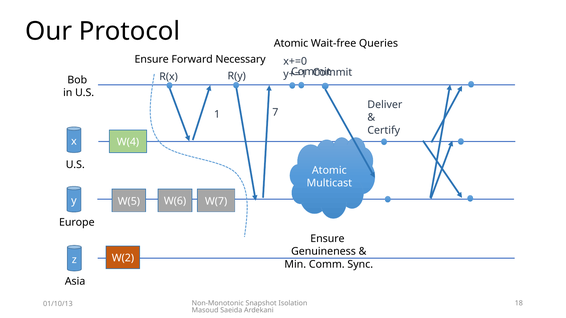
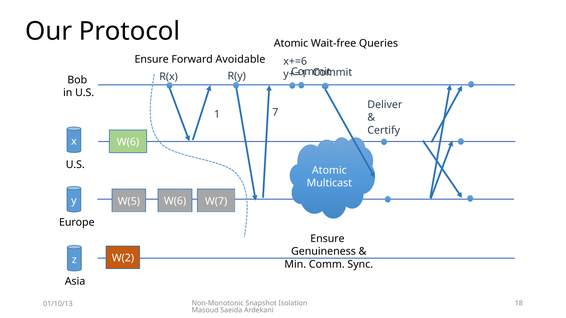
Necessary: Necessary -> Avoidable (240, 59)
x+=0: x+=0 -> x+=6 (295, 61)
W(4: W(4 -> W(6 (128, 142)
